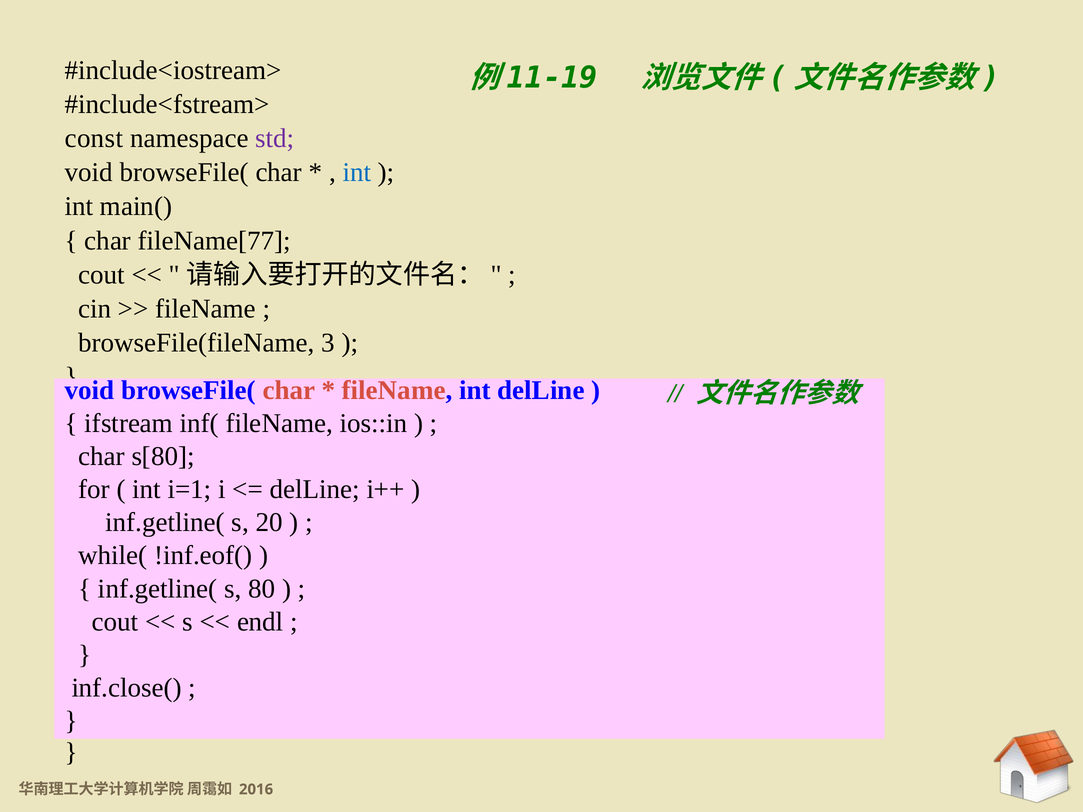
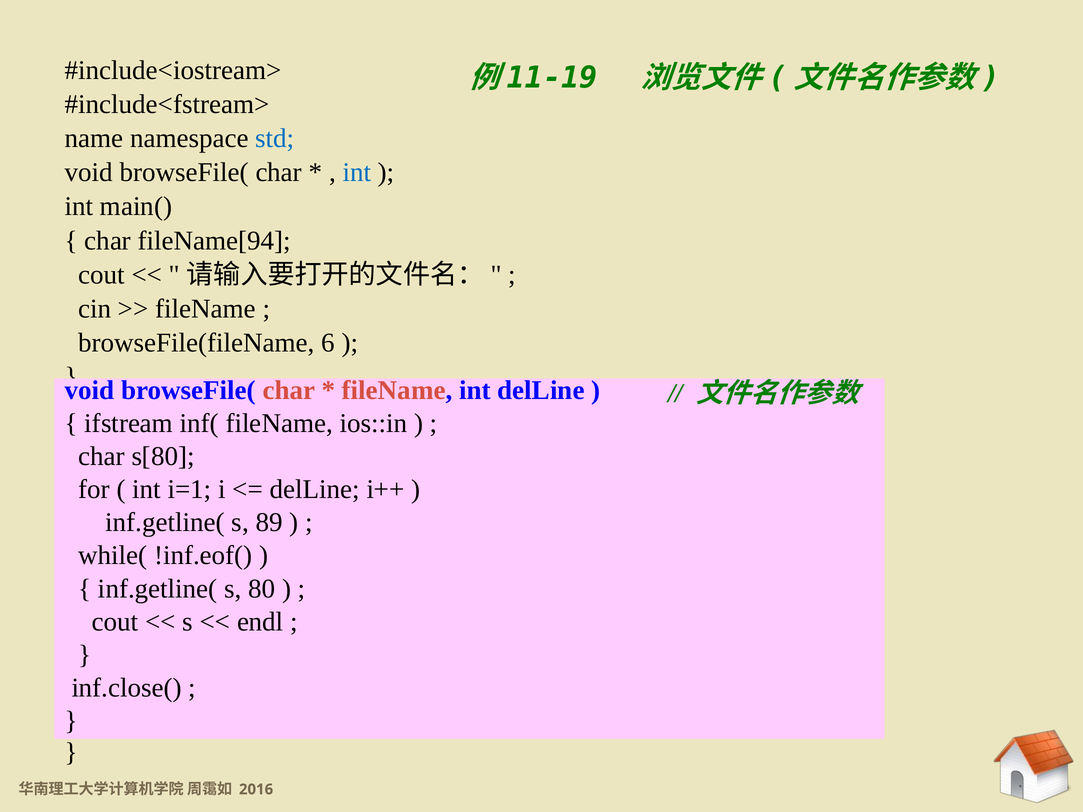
const: const -> name (94, 138)
std colour: purple -> blue (275, 138)
fileName[77: fileName[77 -> fileName[94 (214, 241)
3: 3 -> 6 (328, 343)
20: 20 -> 89 (269, 523)
